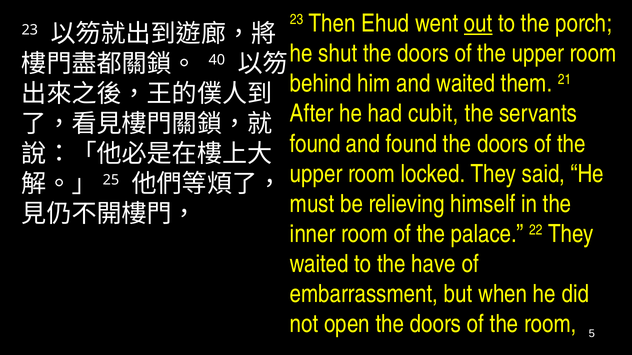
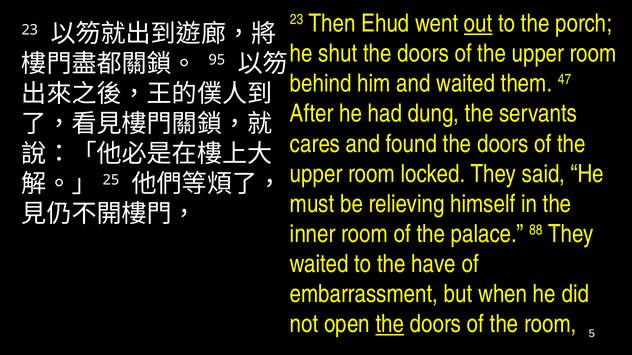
40: 40 -> 95 (217, 60)
21: 21 -> 47 (565, 80)
cubit: cubit -> dung (433, 114)
found: found -> cares (315, 144)
22: 22 -> 88 (536, 230)
the underline: none -> present (390, 324)
